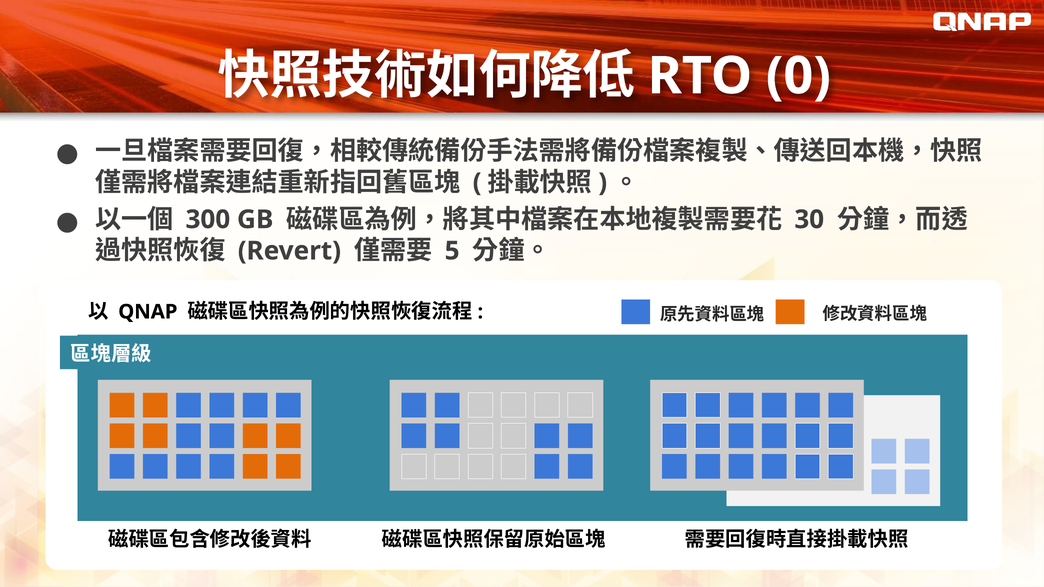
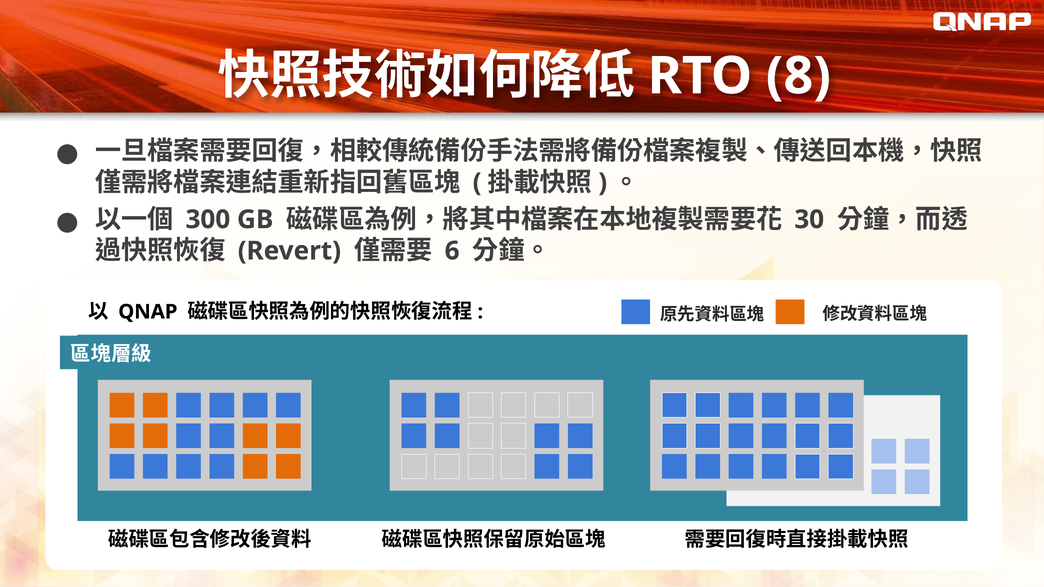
0: 0 -> 8 (798, 76)
5: 5 -> 6 (452, 251)
